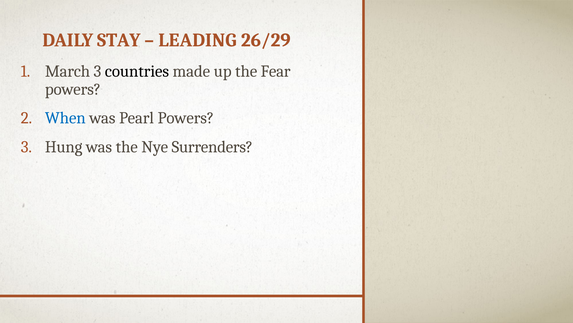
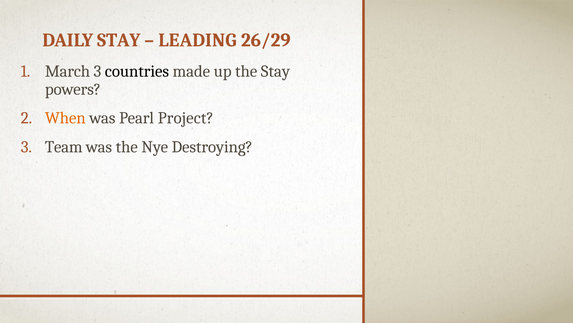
the Fear: Fear -> Stay (275, 71)
When colour: blue -> orange (65, 118)
Pearl Powers: Powers -> Project (186, 118)
Hung: Hung -> Team (64, 147)
Surrenders: Surrenders -> Destroying (212, 147)
